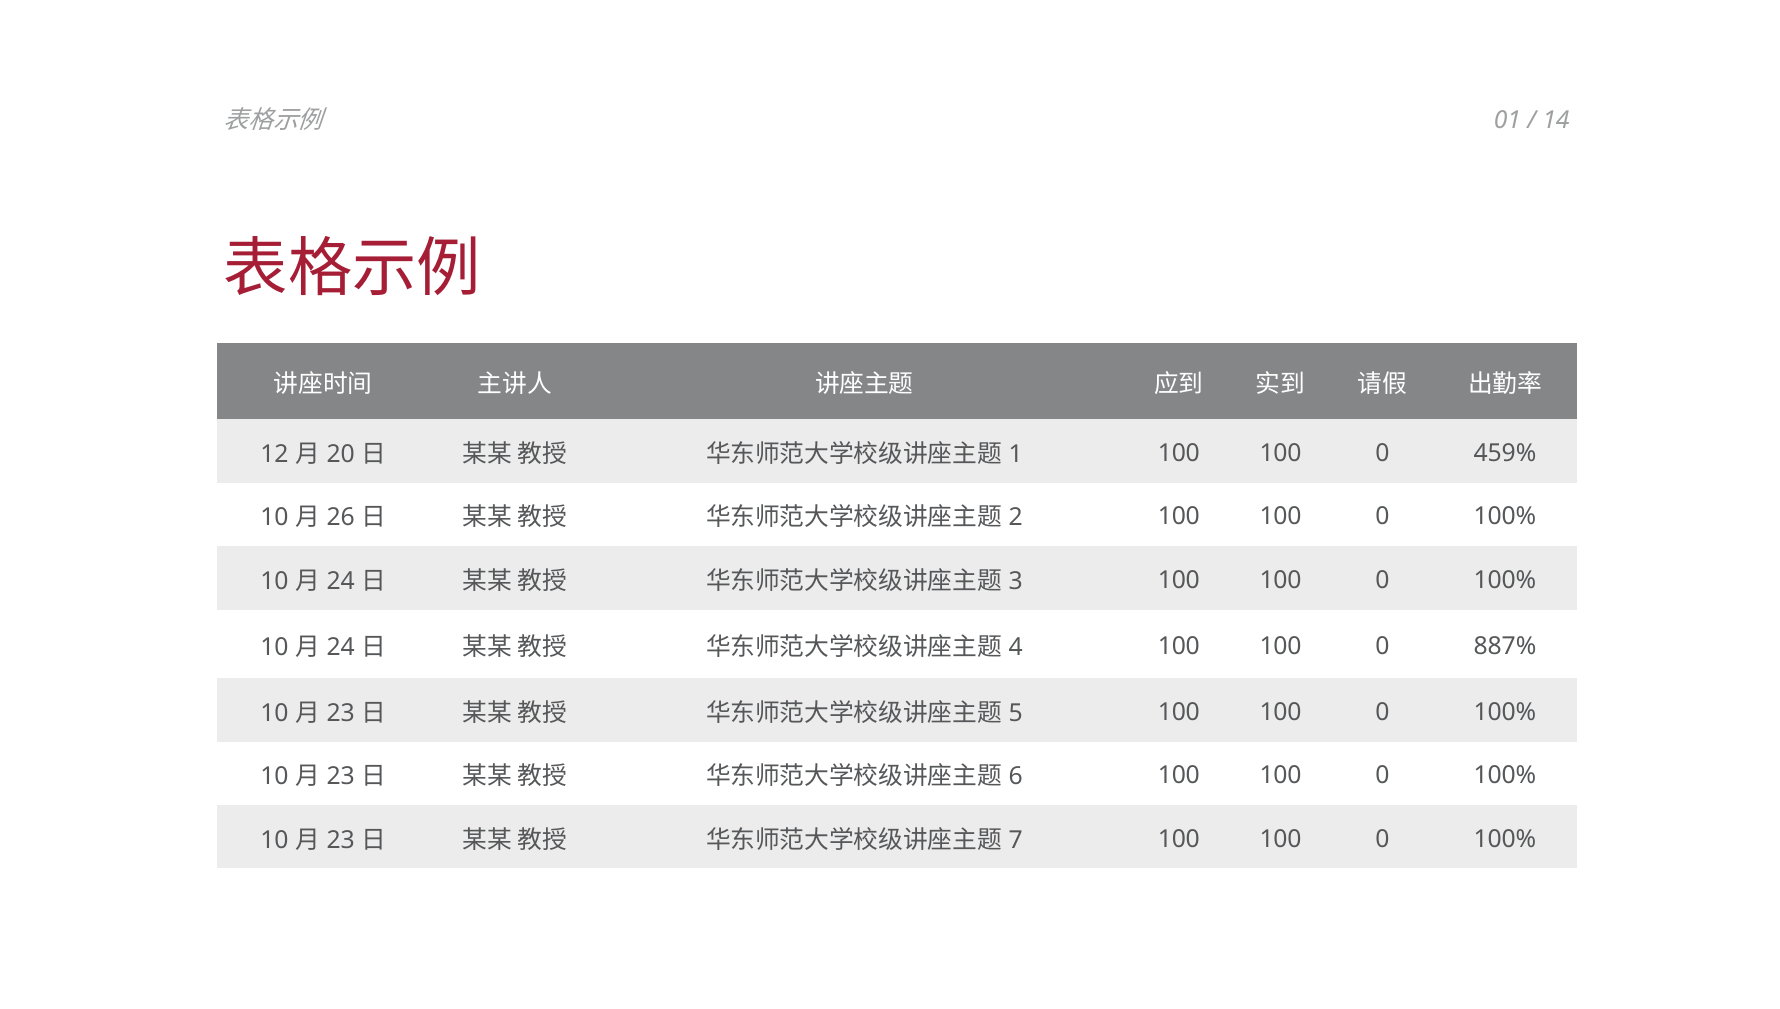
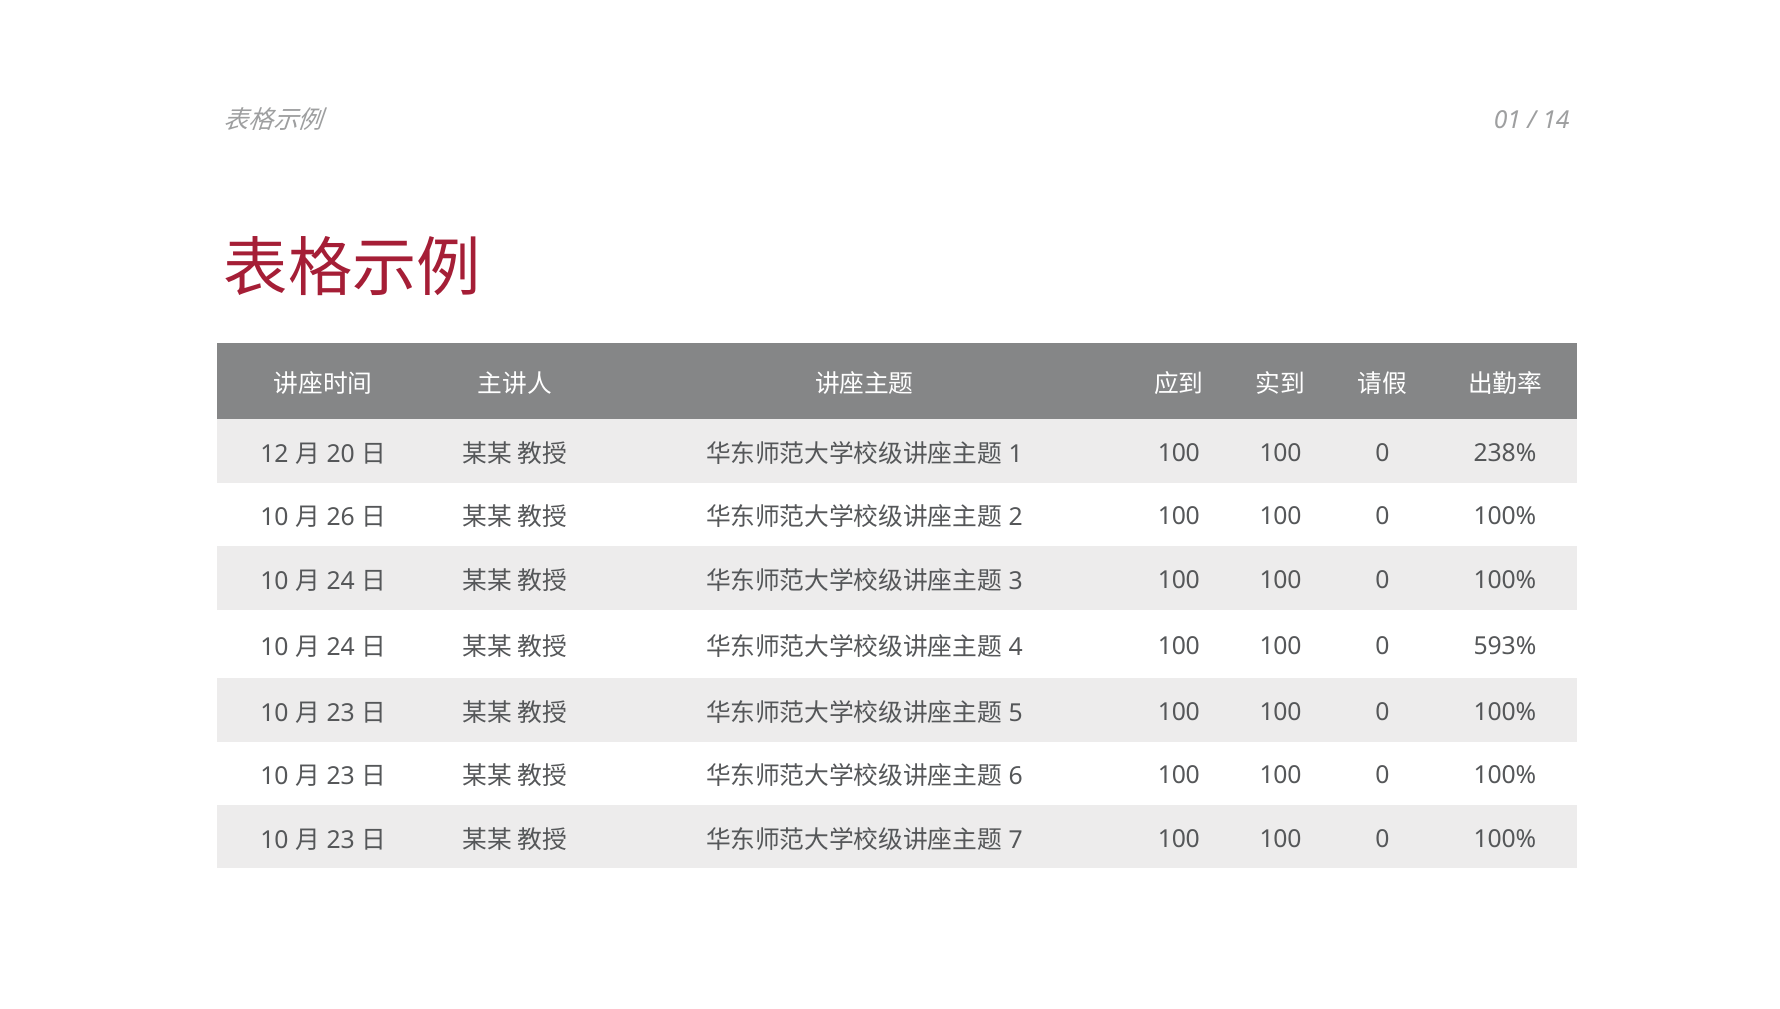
459%: 459% -> 238% (1505, 453)
887%: 887% -> 593% (1505, 646)
